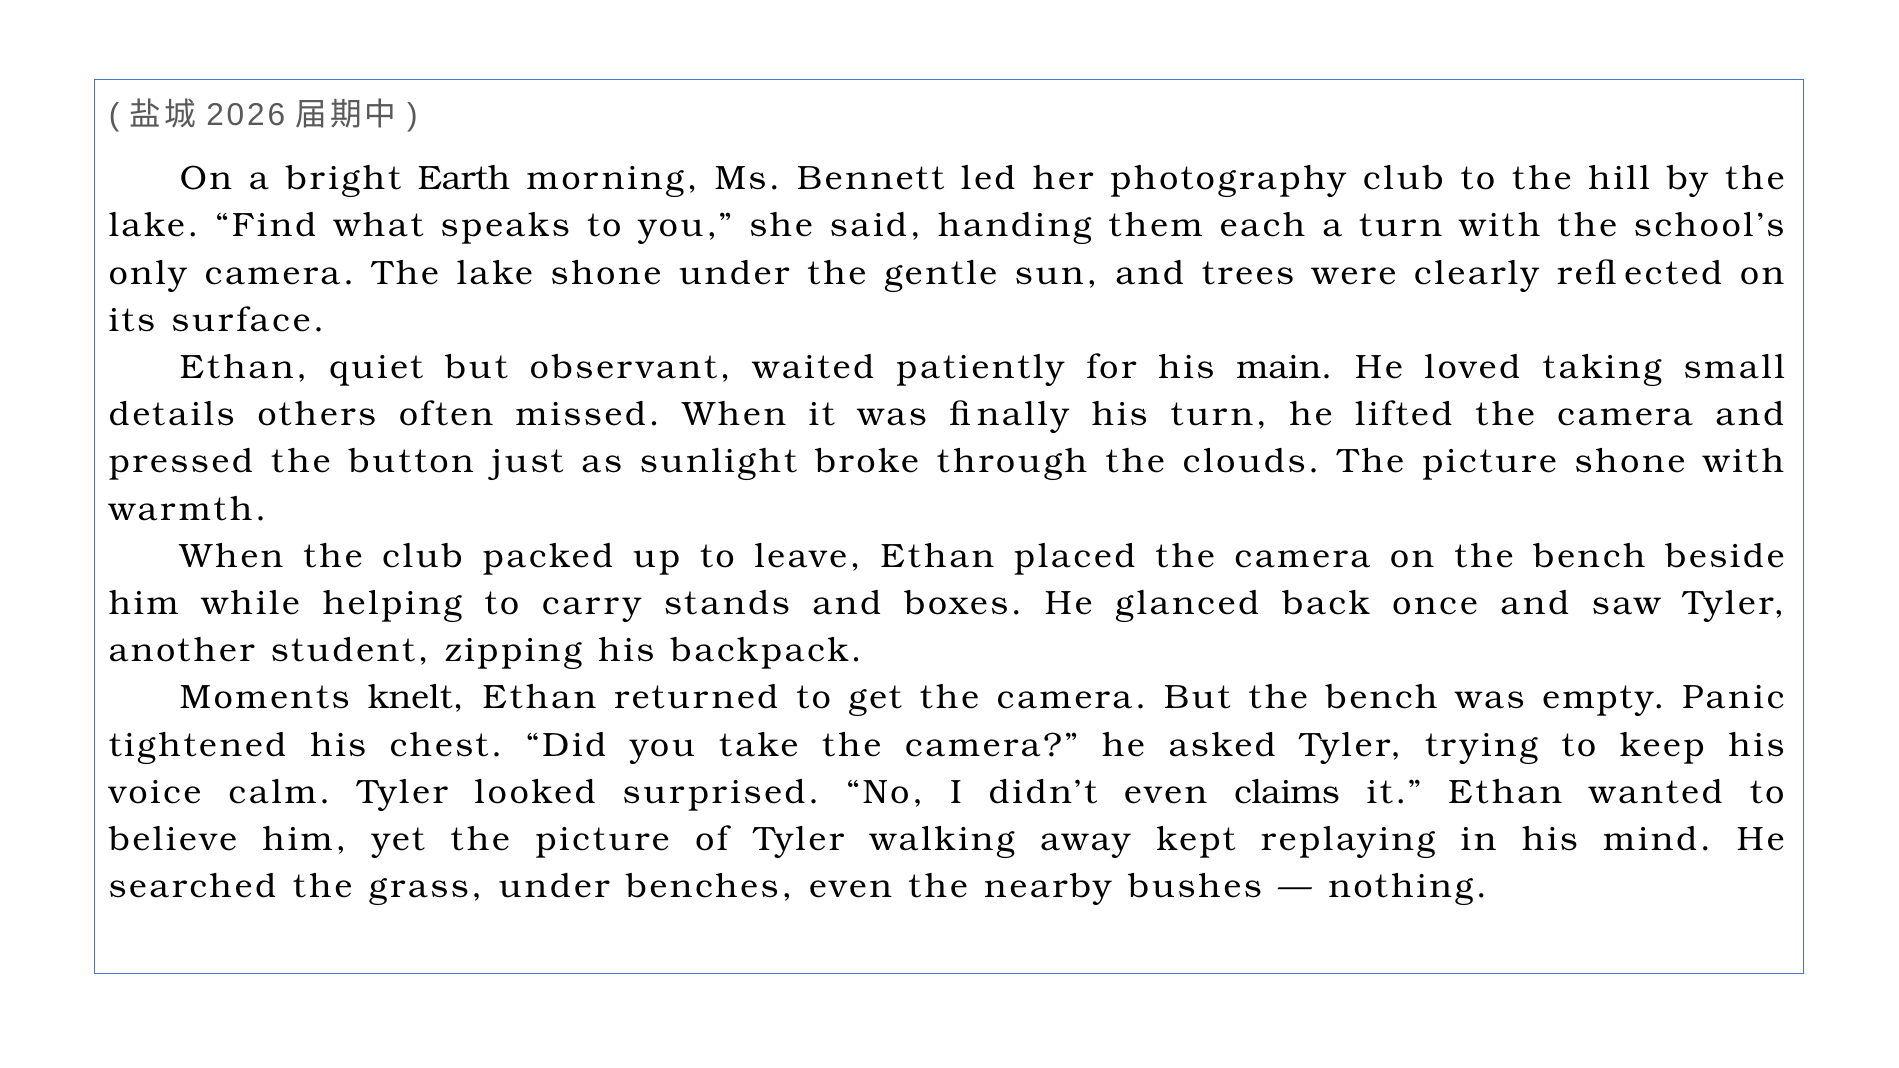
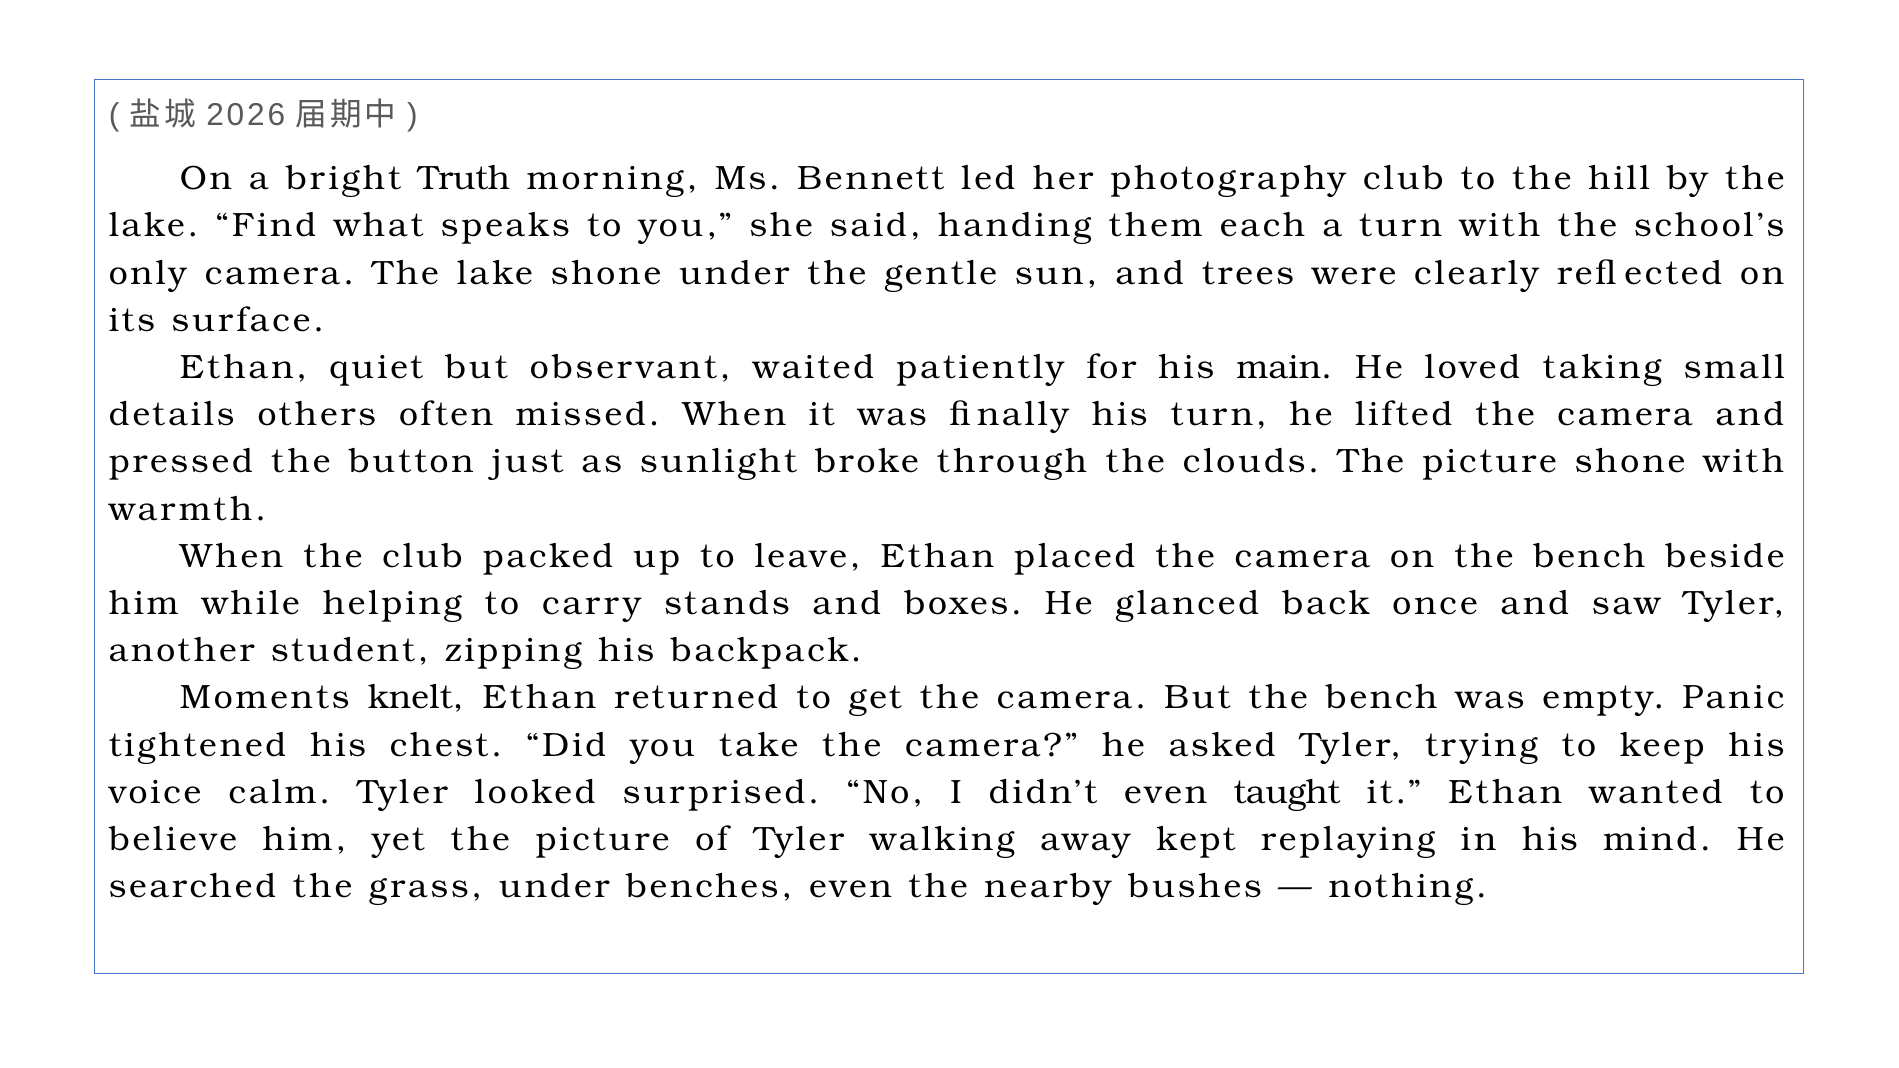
Earth: Earth -> Truth (464, 179)
claims: claims -> taught (1287, 792)
